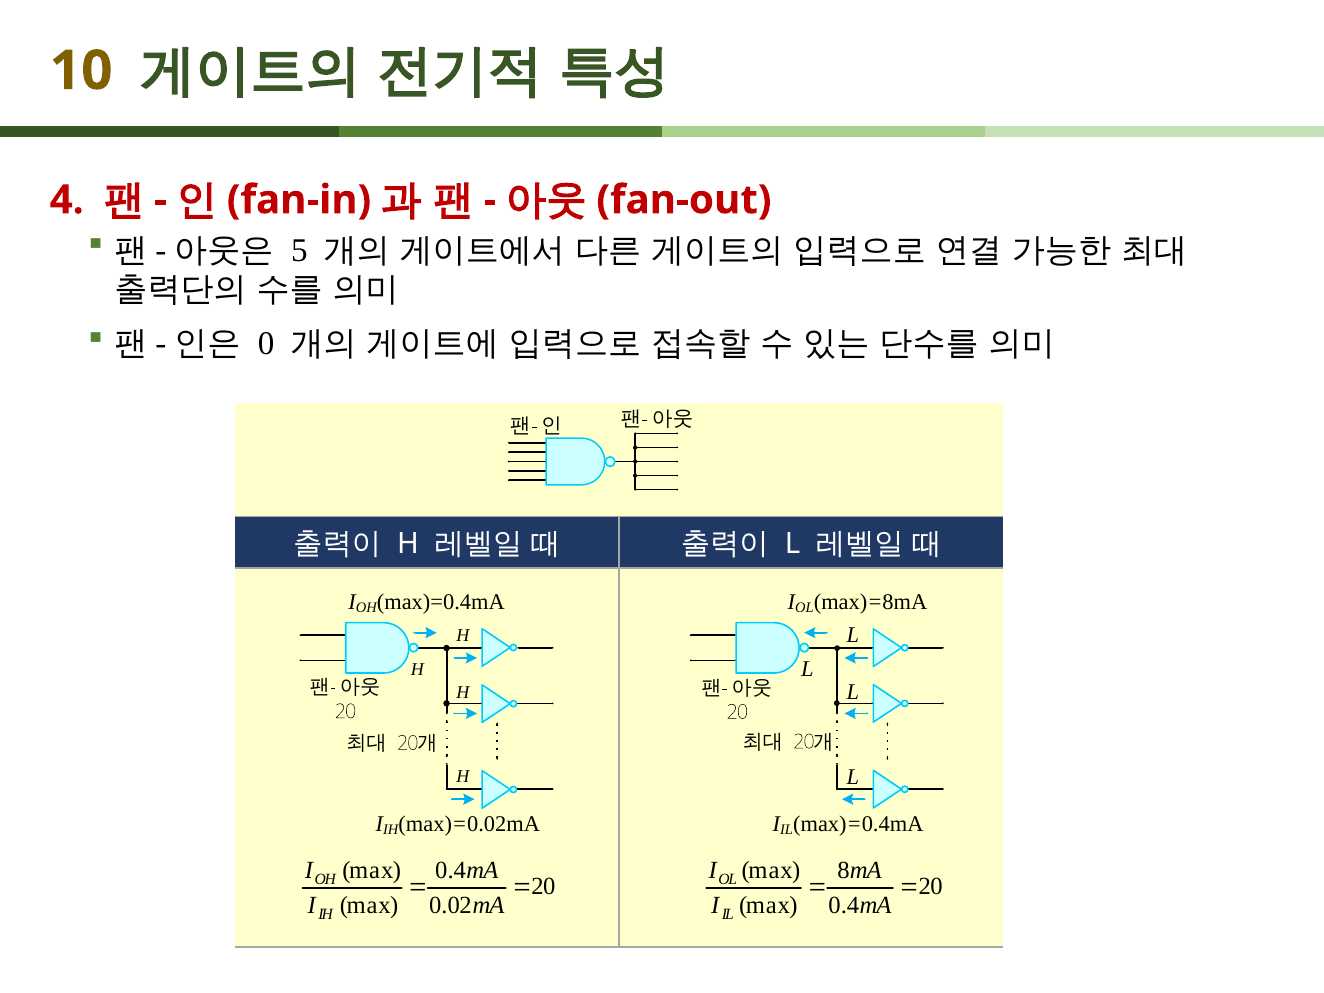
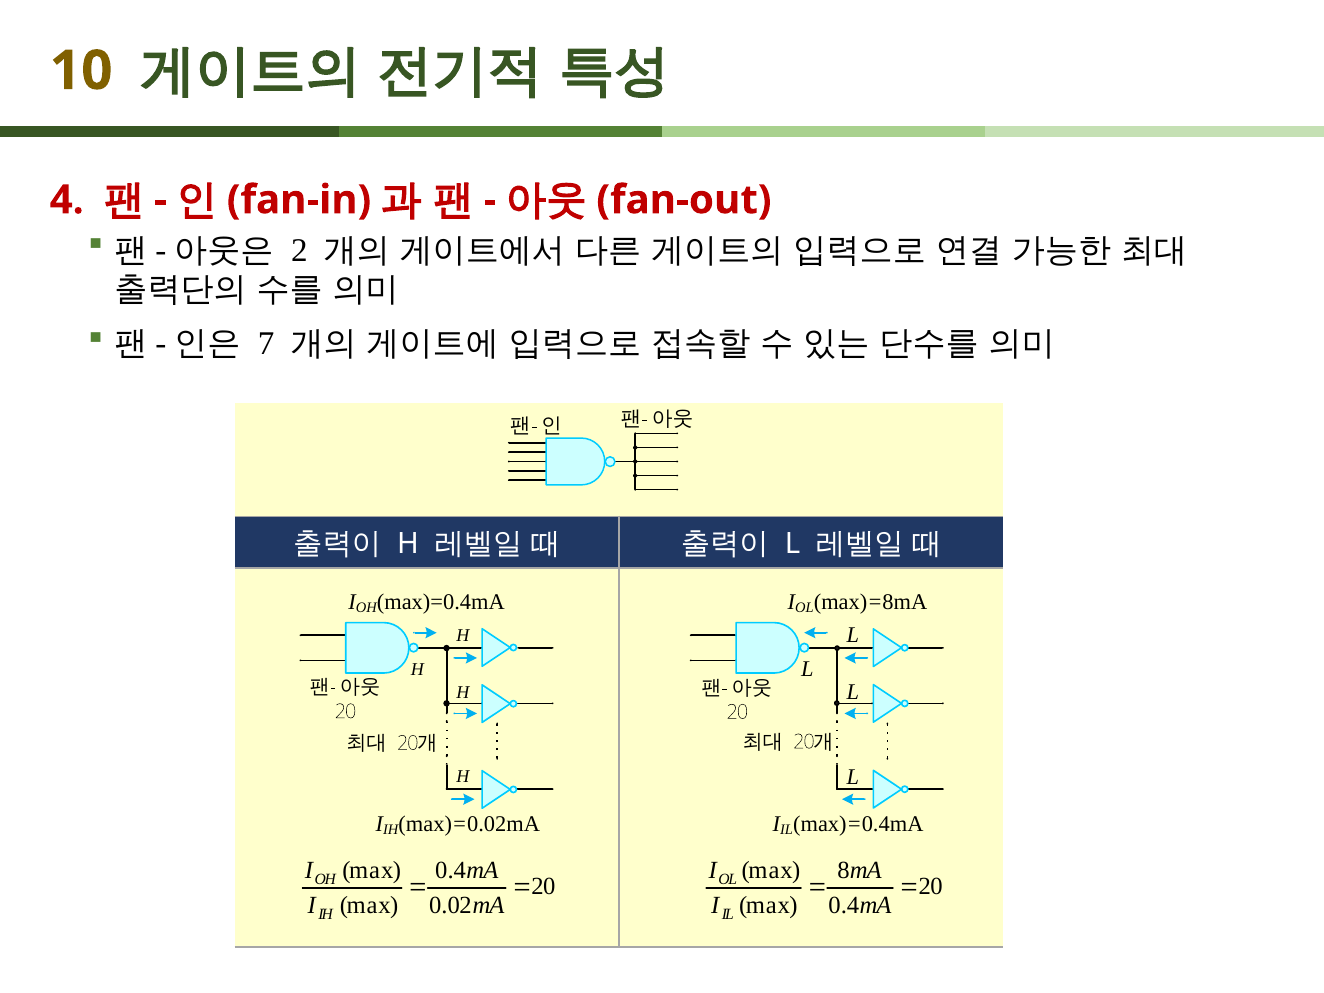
5: 5 -> 2 (299, 250)
0: 0 -> 7 (266, 344)
